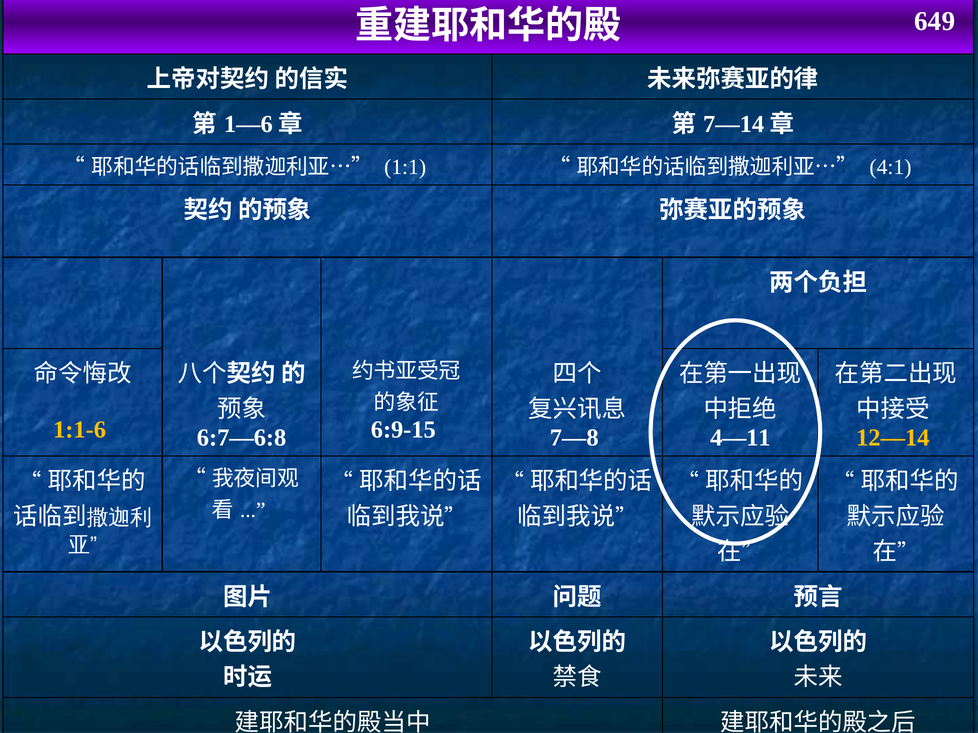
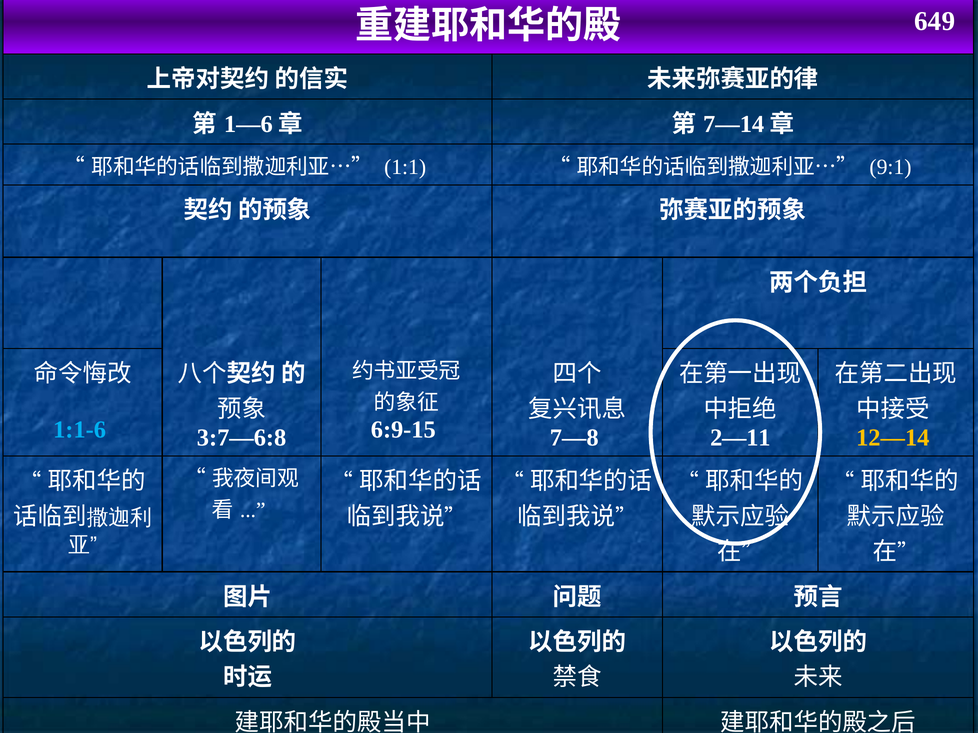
4:1: 4:1 -> 9:1 (891, 167)
1:1-6 colour: yellow -> light blue (80, 430)
6:7—6:8: 6:7—6:8 -> 3:7—6:8 (242, 438)
4—11: 4—11 -> 2—11 (740, 438)
